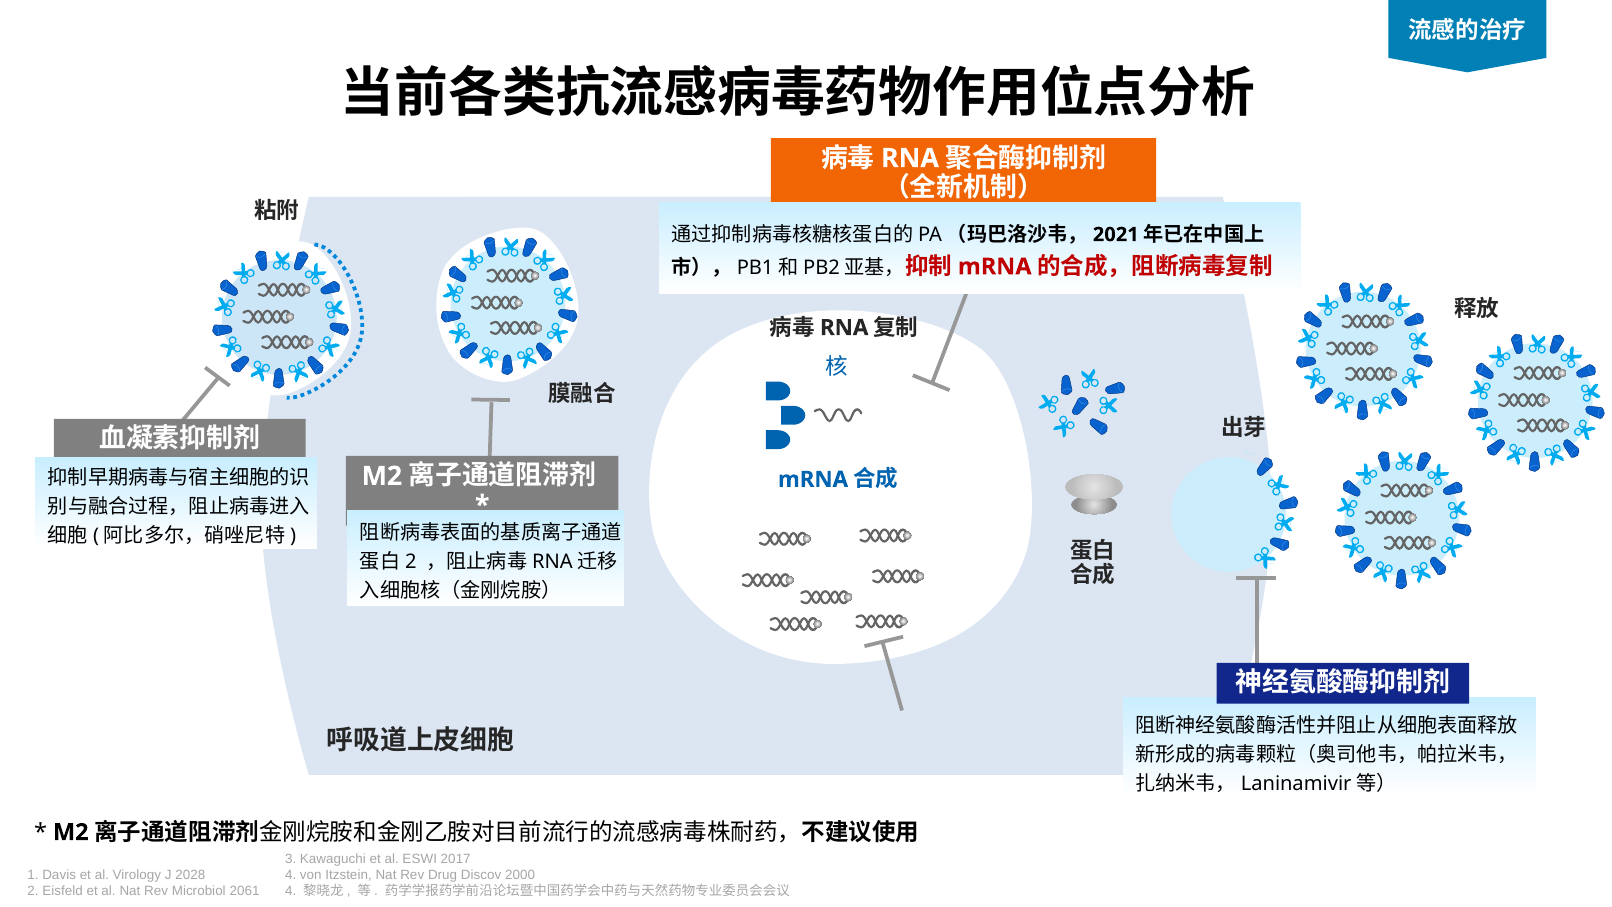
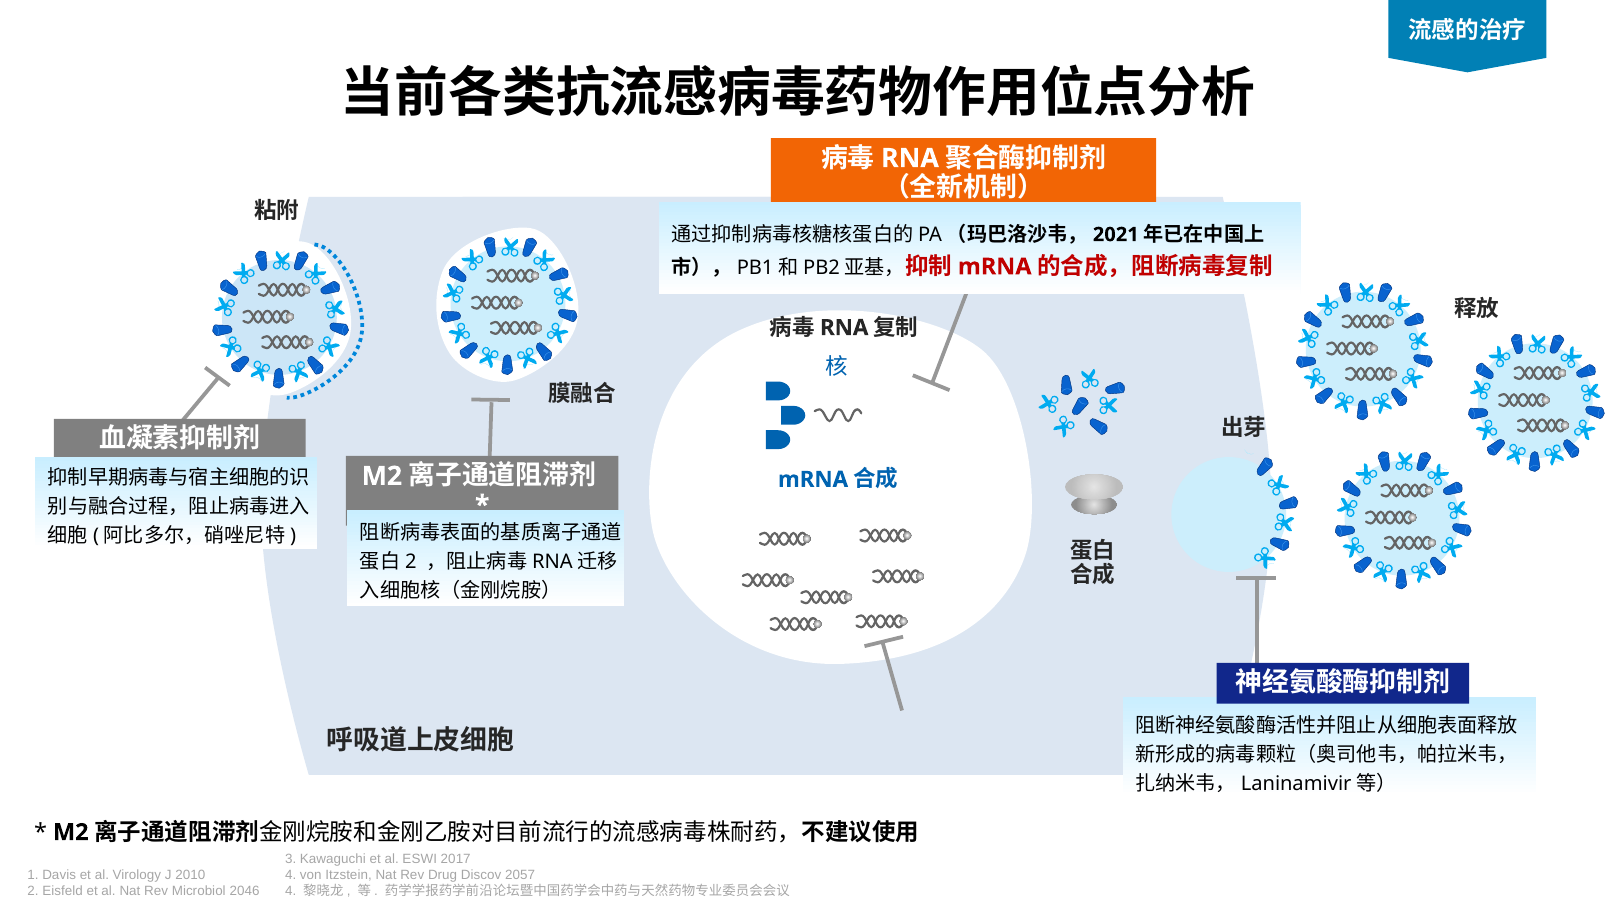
2028: 2028 -> 2010 (190, 875)
2000: 2000 -> 2057 (520, 875)
2061: 2061 -> 2046 (245, 891)
